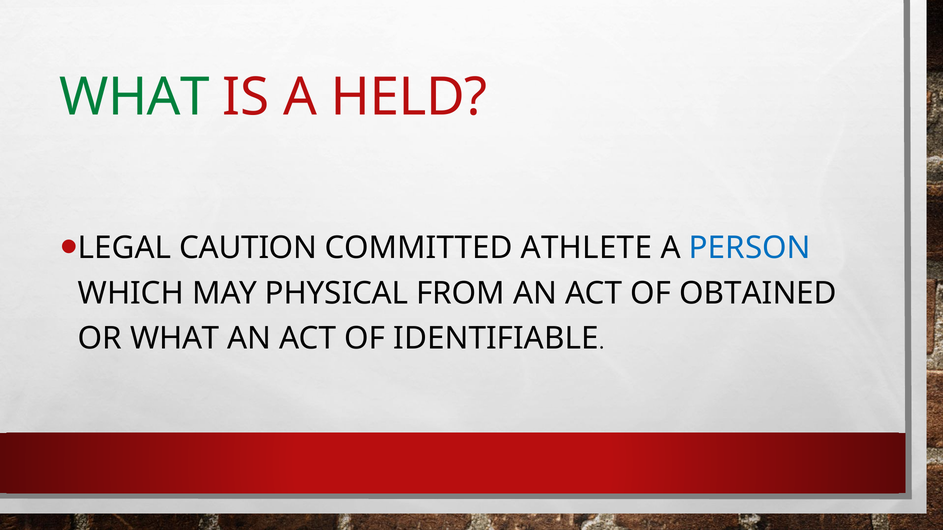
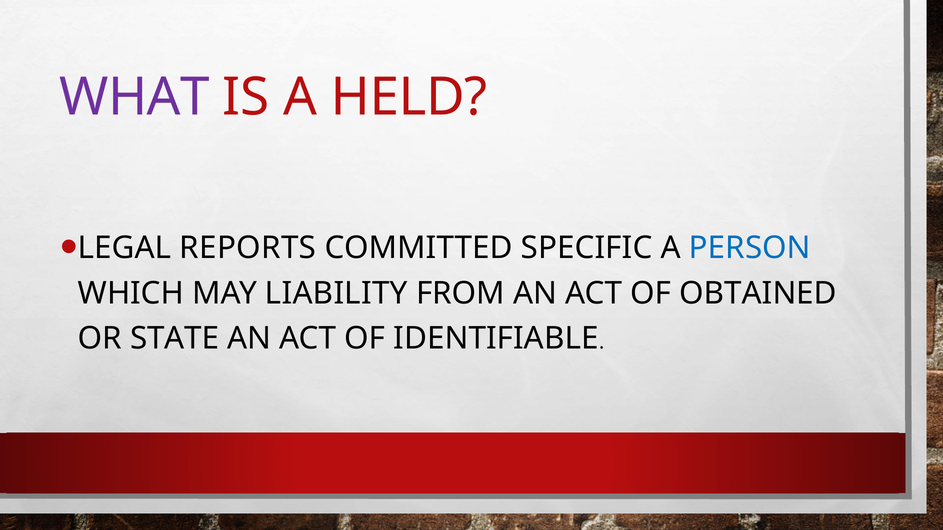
WHAT colour: green -> purple (135, 97)
CAUTION: CAUTION -> REPORTS (248, 248)
ATHLETE: ATHLETE -> SPECIFIC (587, 248)
PHYSICAL: PHYSICAL -> LIABILITY (336, 294)
OR WHAT: WHAT -> STATE (175, 339)
